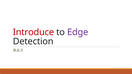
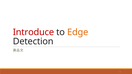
Edge colour: purple -> orange (78, 32)
